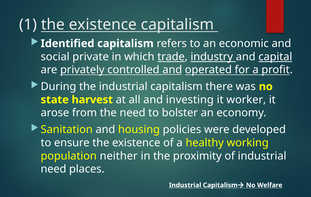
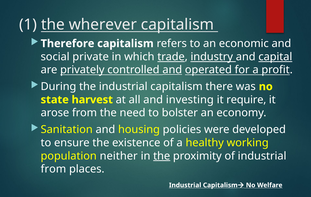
1 the existence: existence -> wherever (103, 25)
Identified: Identified -> Therefore (68, 44)
worker: worker -> require (246, 100)
the underline: none -> present (162, 156)
need: need -> from (53, 169)
